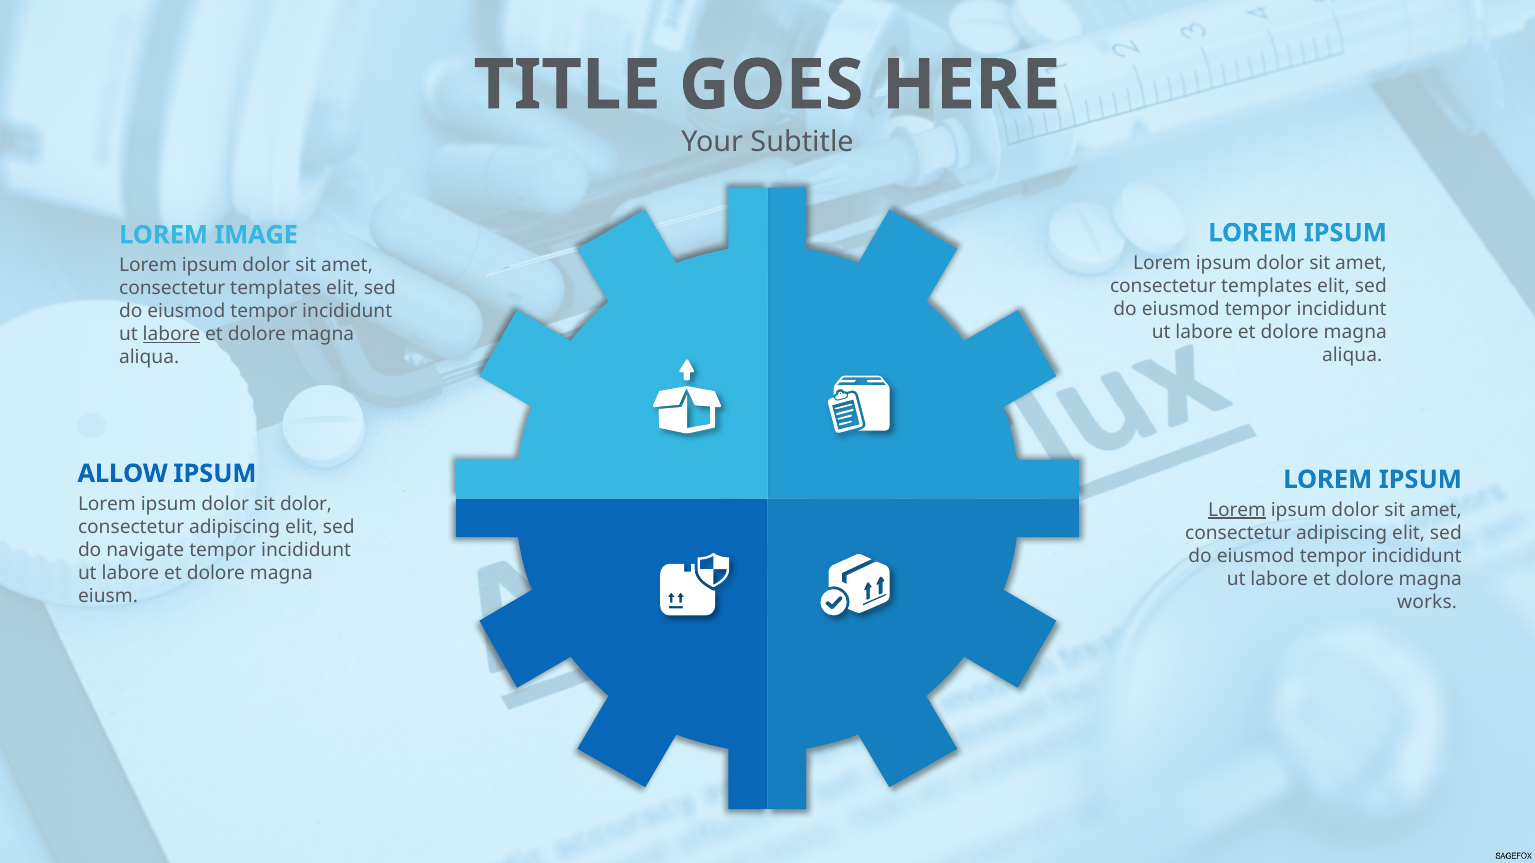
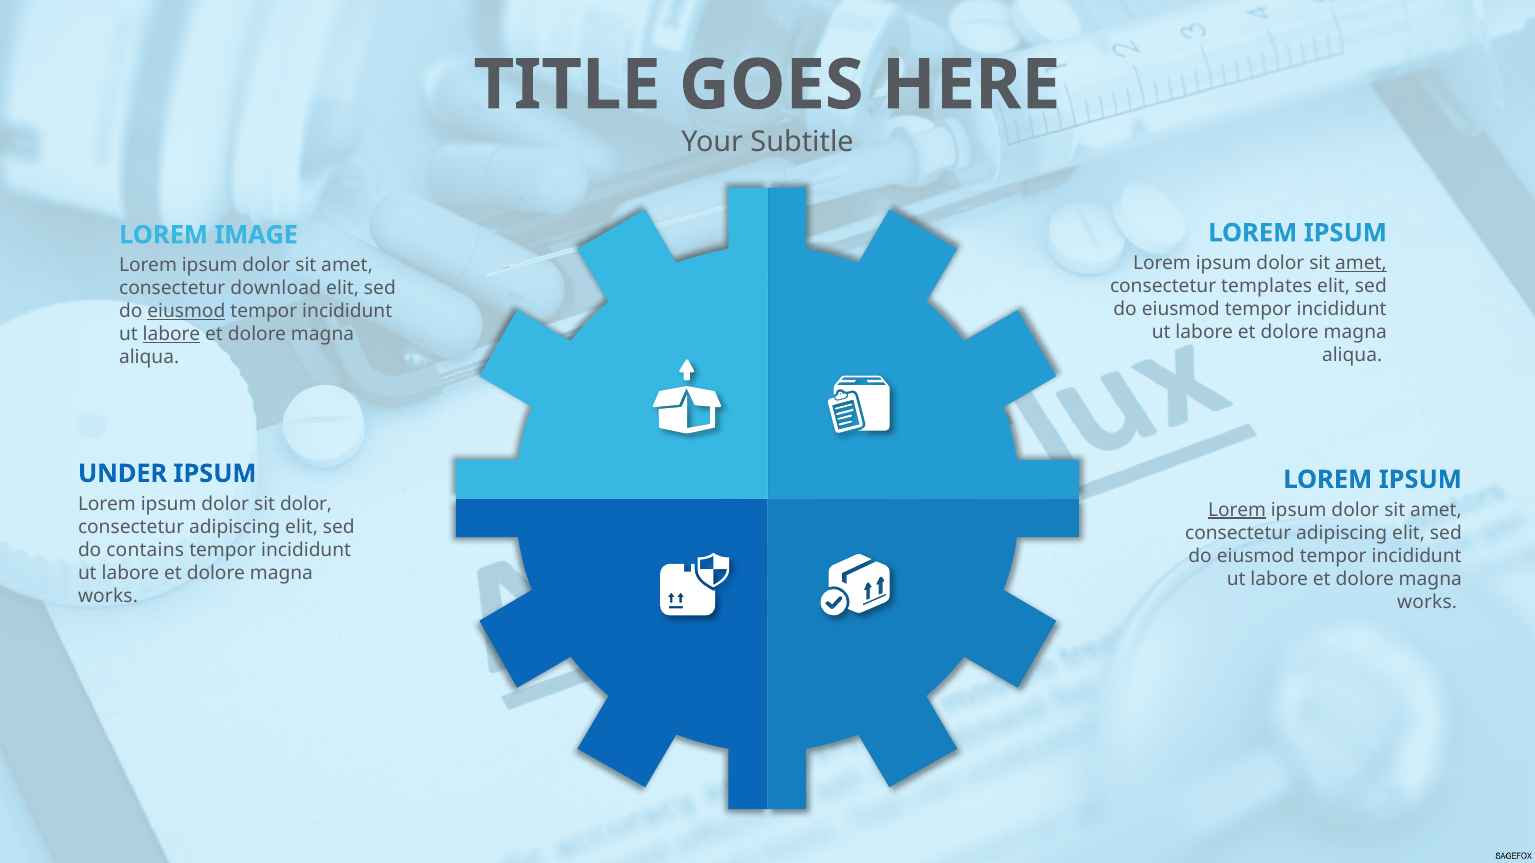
amet underline: none -> present (1361, 263)
templates: templates -> download (276, 288)
eiusmod underline: none -> present (186, 311)
ALLOW: ALLOW -> UNDER (123, 474)
navigate: navigate -> contains (145, 550)
eiusm: eiusm -> works (108, 596)
